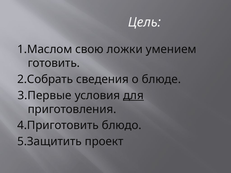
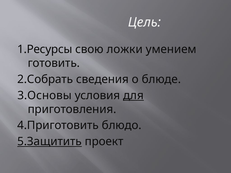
1.Маслом: 1.Маслом -> 1.Ресурсы (45, 49)
3.Первые: 3.Первые -> 3.Основы (45, 96)
5.Защитить underline: none -> present (50, 142)
